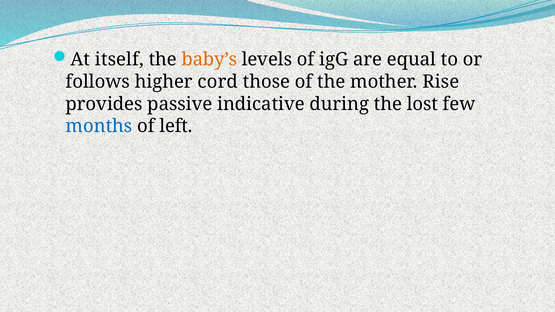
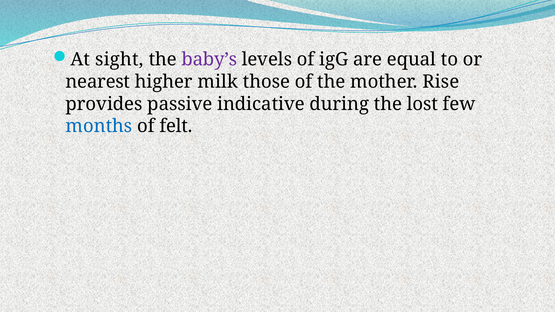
itself: itself -> sight (119, 60)
baby’s colour: orange -> purple (209, 60)
follows: follows -> nearest (98, 82)
cord: cord -> milk (218, 82)
left: left -> felt (176, 126)
